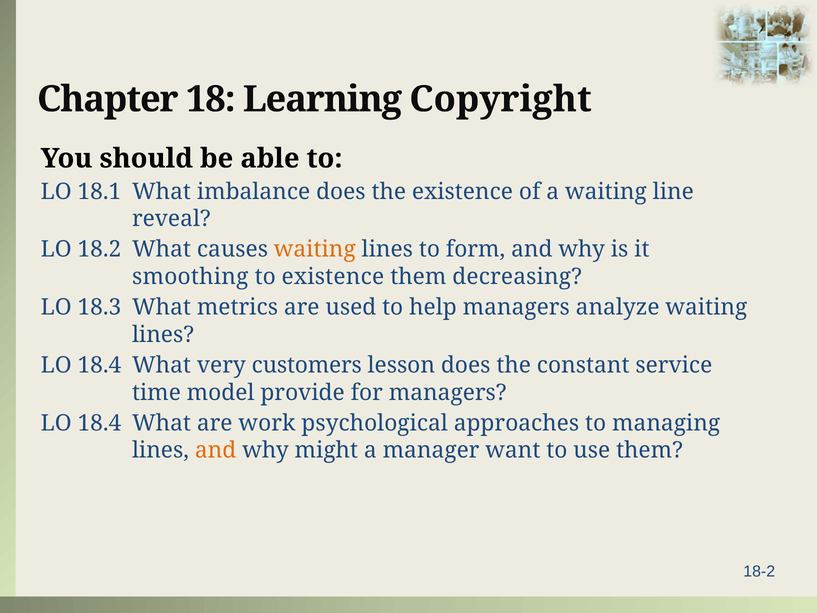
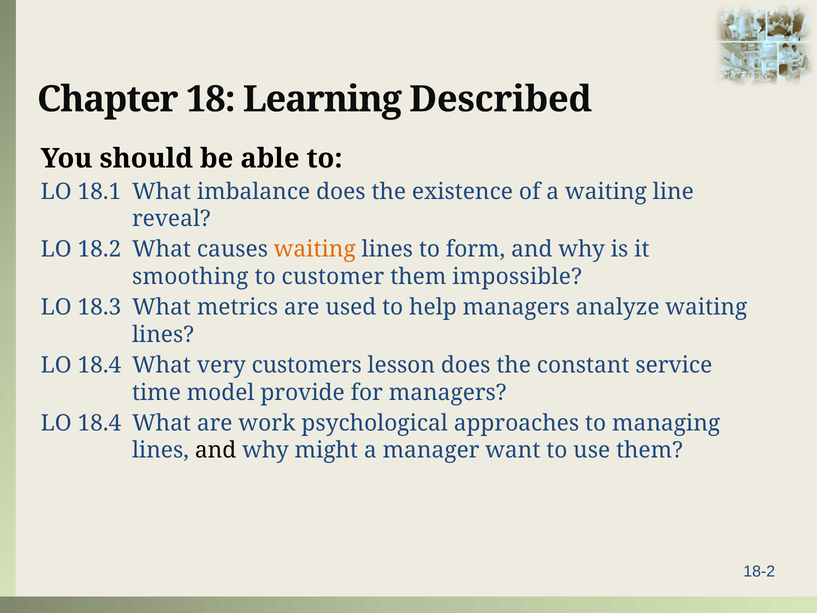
Copyright: Copyright -> Described (501, 99)
to existence: existence -> customer (333, 277)
decreasing: decreasing -> impossible (517, 277)
and colour: orange -> black (216, 450)
